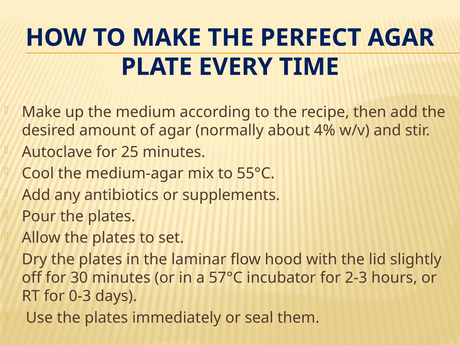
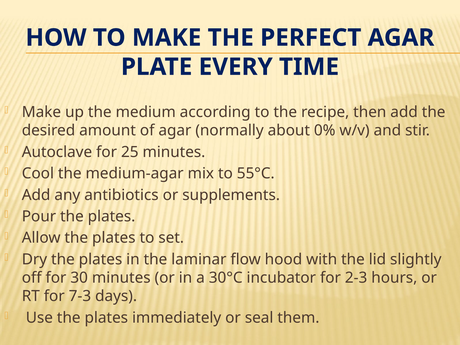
4%: 4% -> 0% (325, 131)
57°C: 57°C -> 30°C (226, 278)
0-3: 0-3 -> 7-3 (80, 296)
